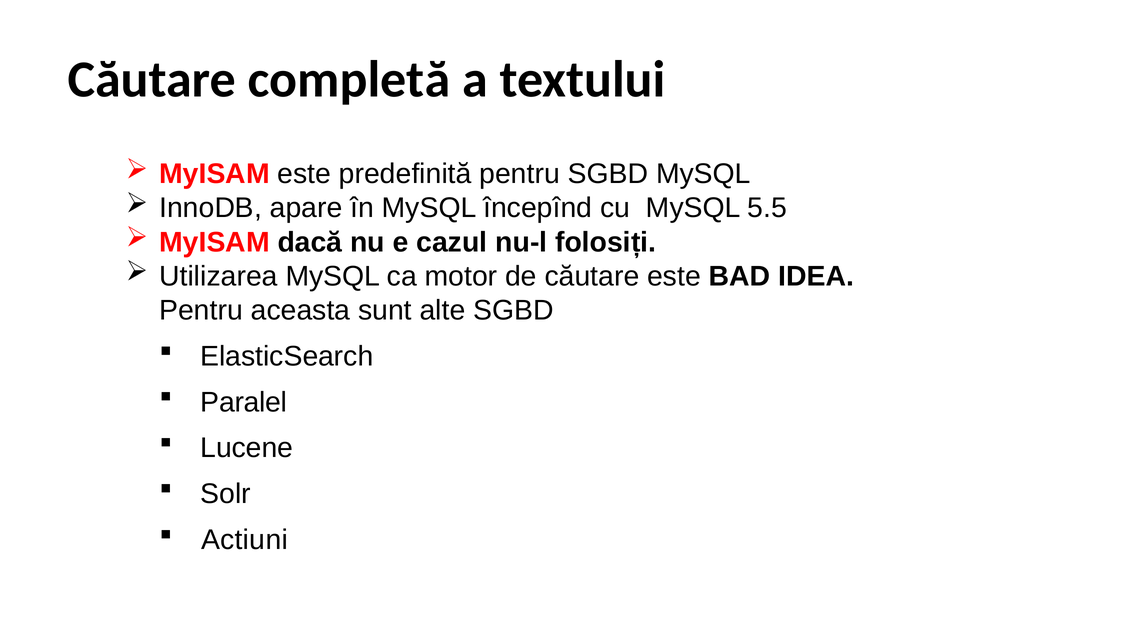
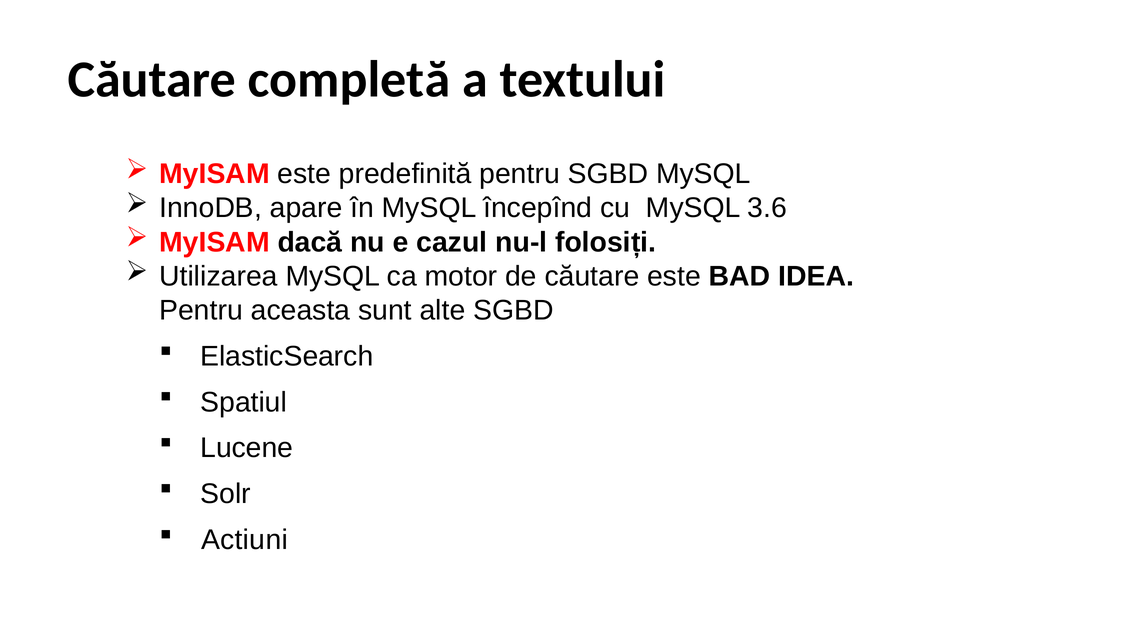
5.5: 5.5 -> 3.6 (767, 208)
Paralel: Paralel -> Spatiul (244, 402)
